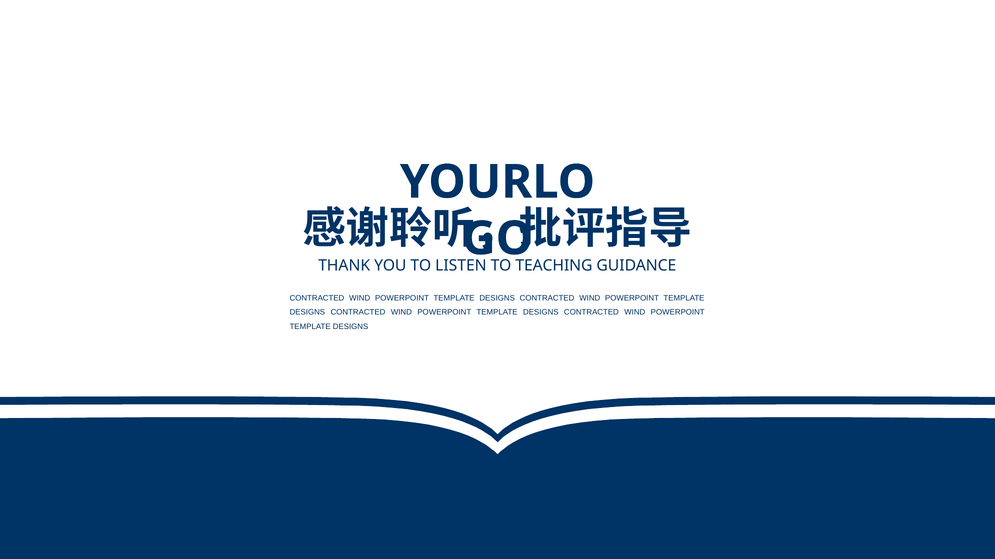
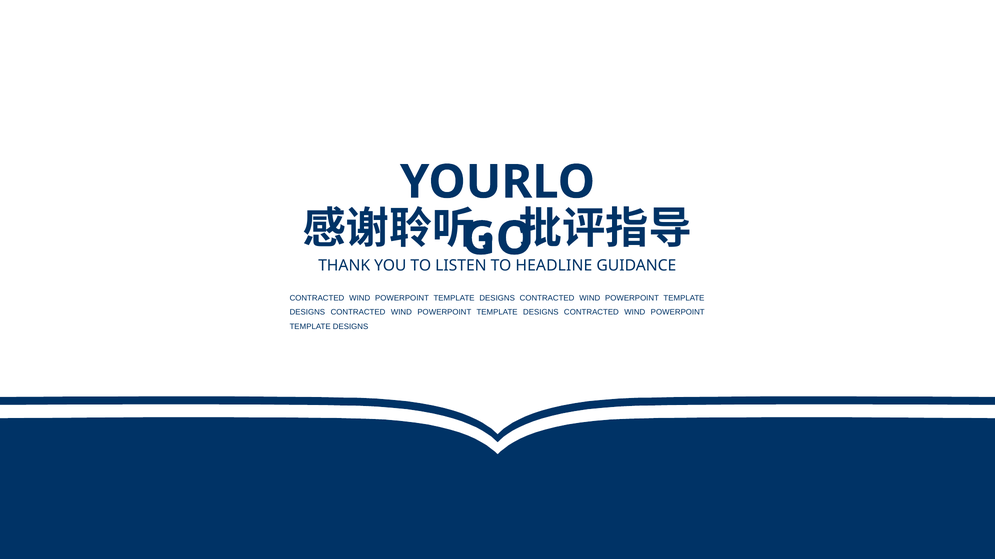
TEACHING: TEACHING -> HEADLINE (554, 266)
